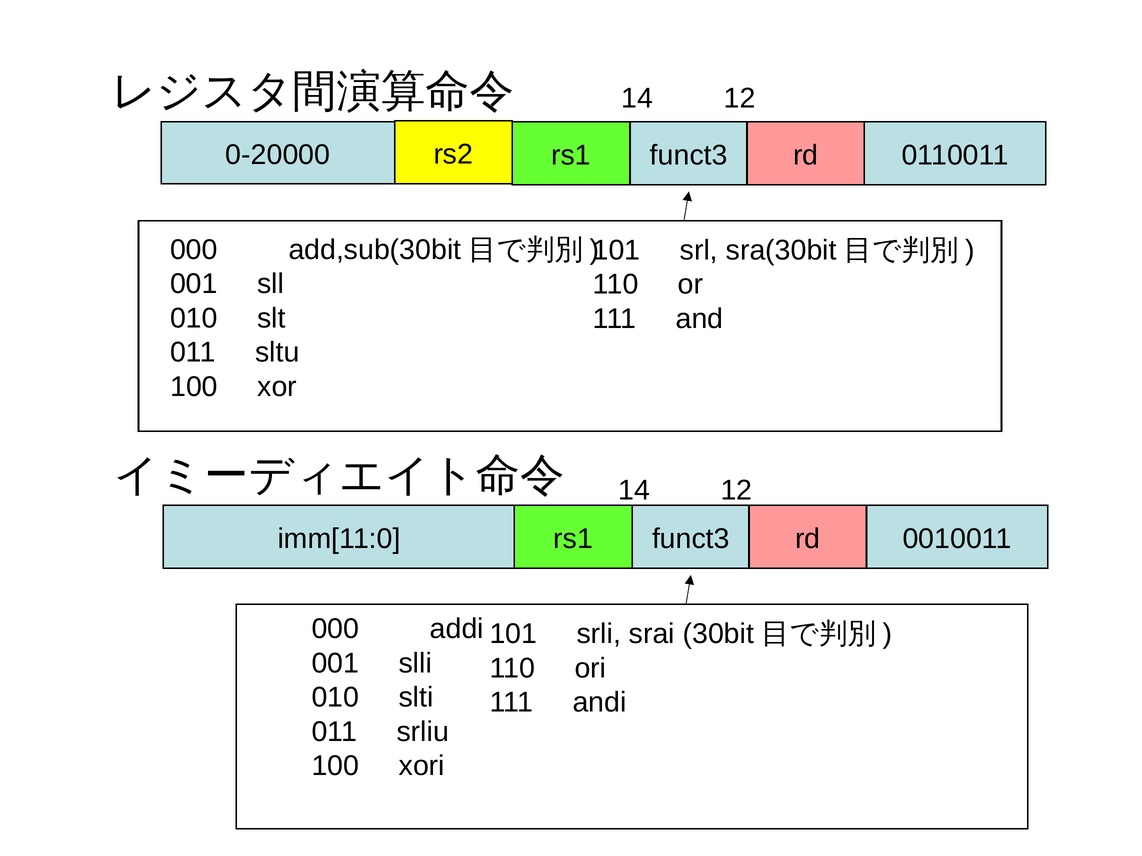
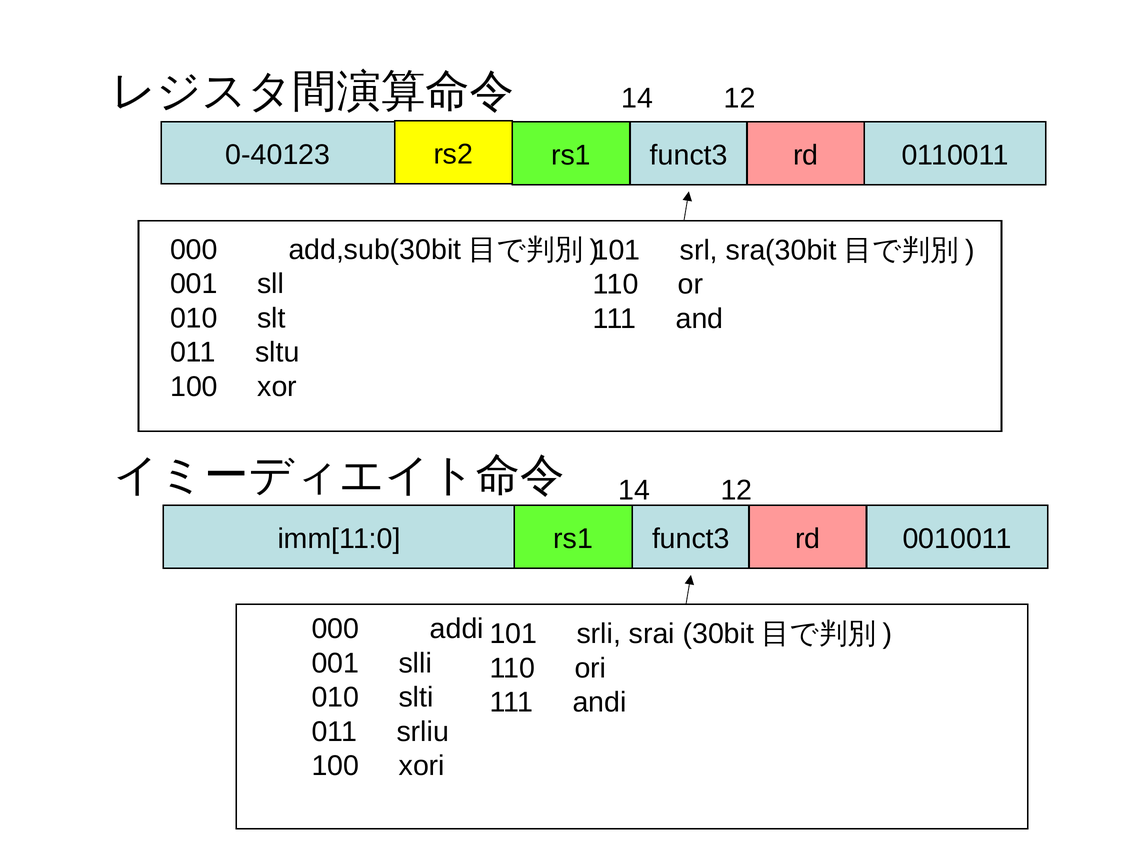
0-20000: 0-20000 -> 0-40123 (278, 155)
